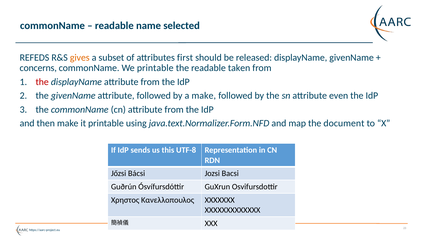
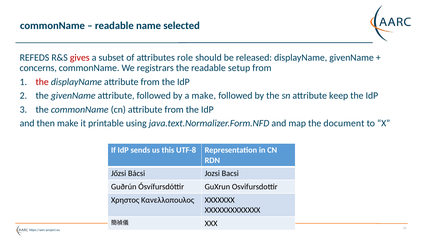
gives colour: orange -> red (80, 57)
first: first -> role (185, 57)
We printable: printable -> registrars (155, 68)
taken: taken -> setup (239, 68)
even: even -> keep (339, 95)
